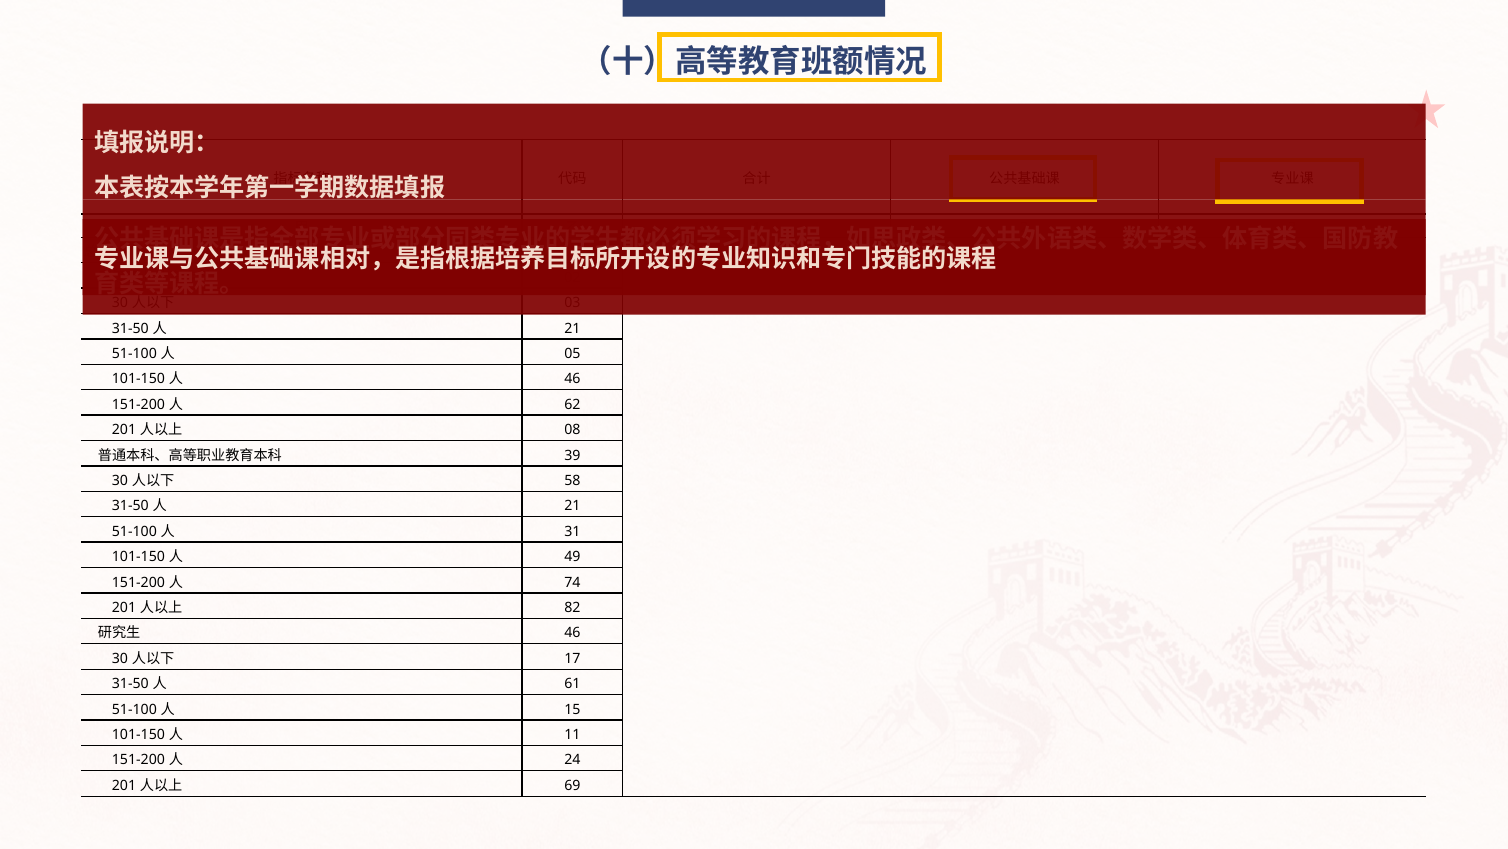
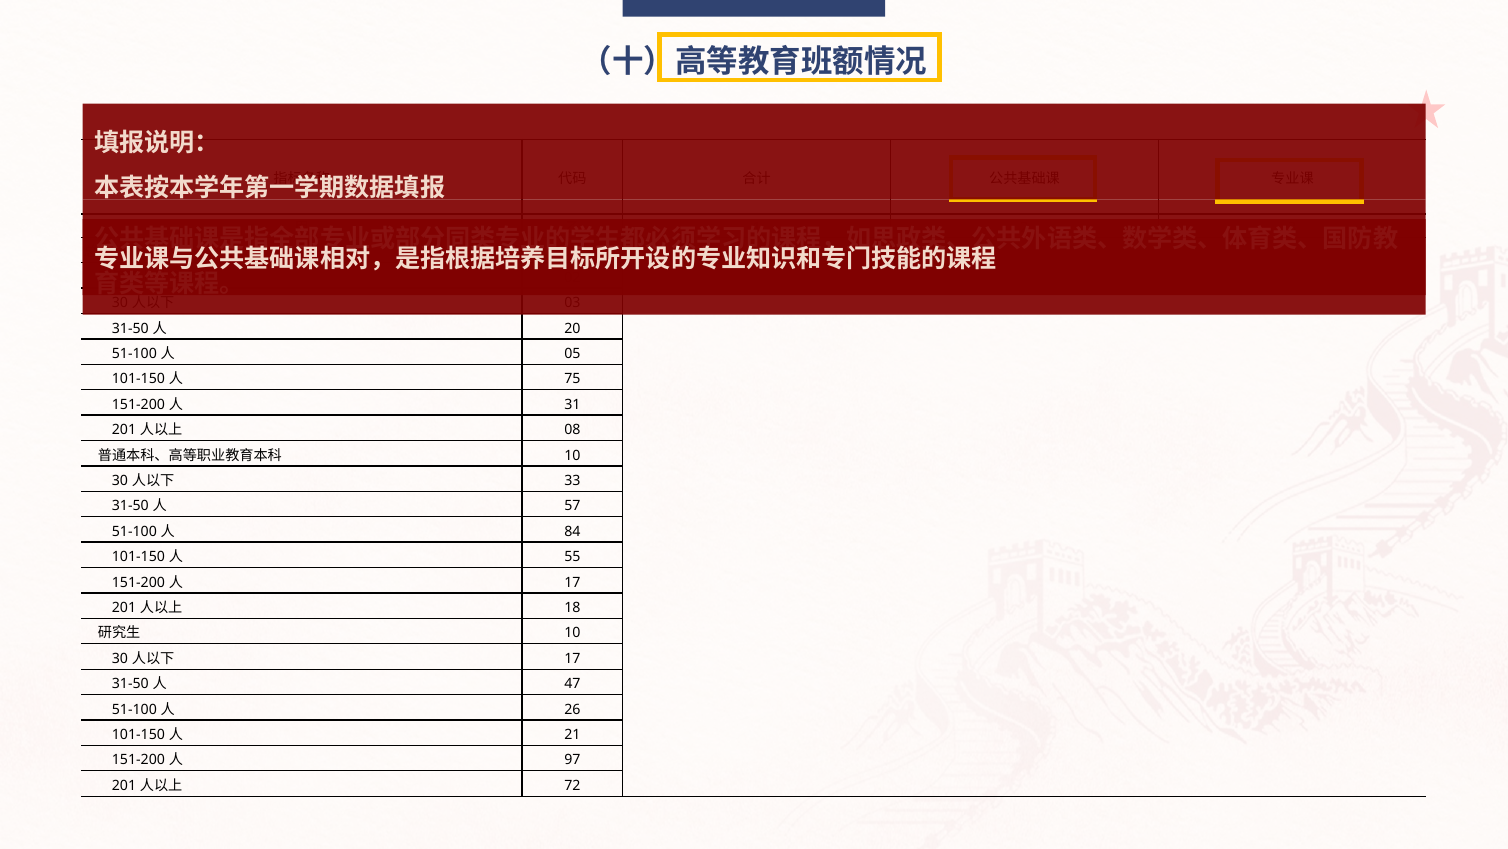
21: 21 -> 20 (572, 328)
46: 46 -> 75 (572, 379)
62: 62 -> 31 (572, 404)
39: 39 -> 10 (572, 455)
58: 58 -> 33 (572, 480)
21: 21 -> 57 (572, 506)
31: 31 -> 84 (572, 531)
49: 49 -> 55 (572, 557)
74: 74 -> 17 (572, 582)
82: 82 -> 18 (572, 607)
46: 46 -> 10 (572, 633)
61: 61 -> 47 (572, 683)
15: 15 -> 26 (572, 709)
11: 11 -> 21 (572, 734)
24: 24 -> 97 (572, 760)
69: 69 -> 72 (572, 785)
